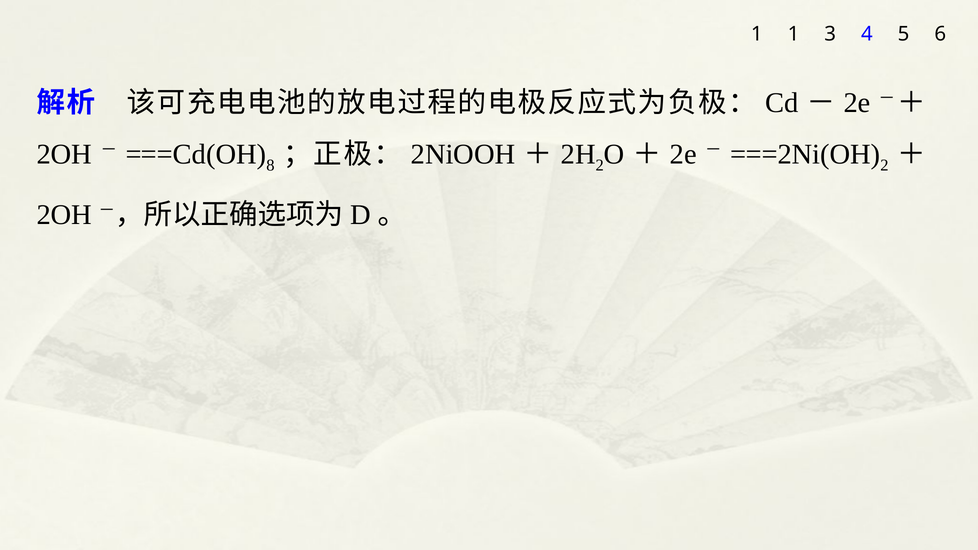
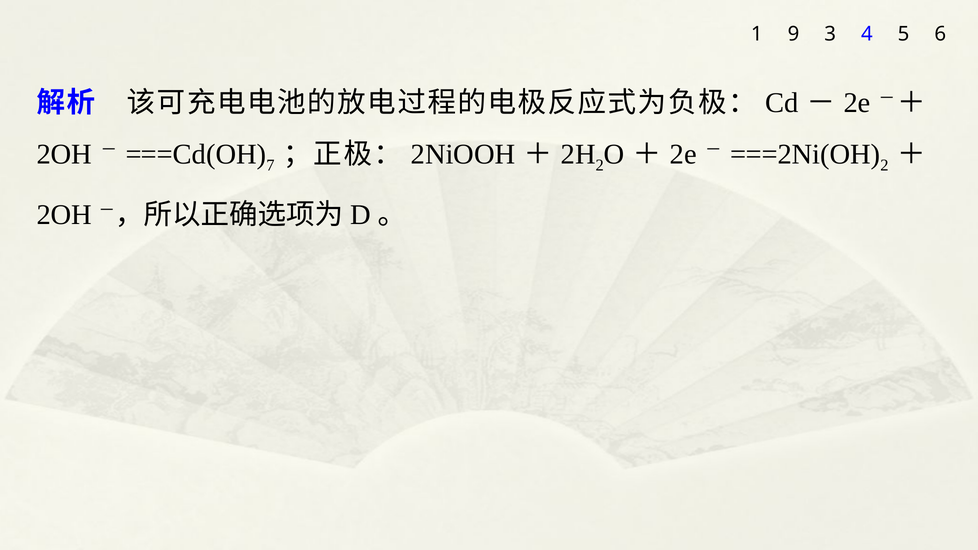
1 1: 1 -> 9 (793, 34)
8: 8 -> 7 (270, 165)
